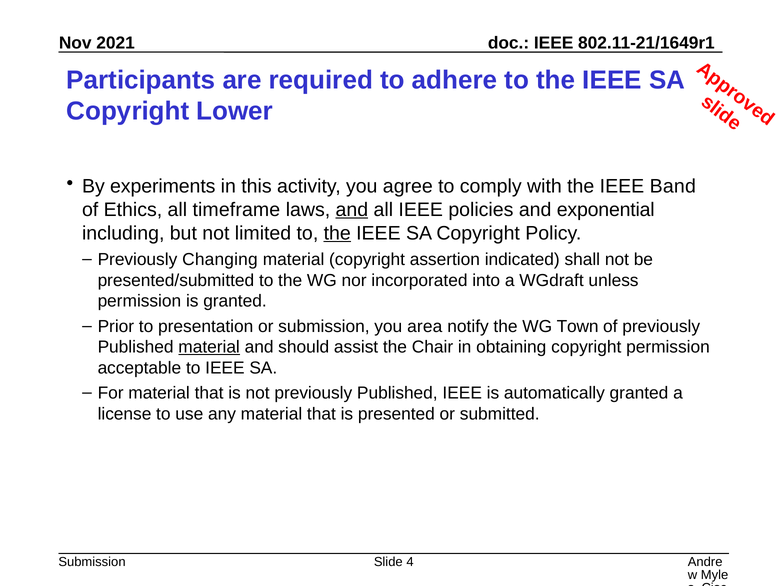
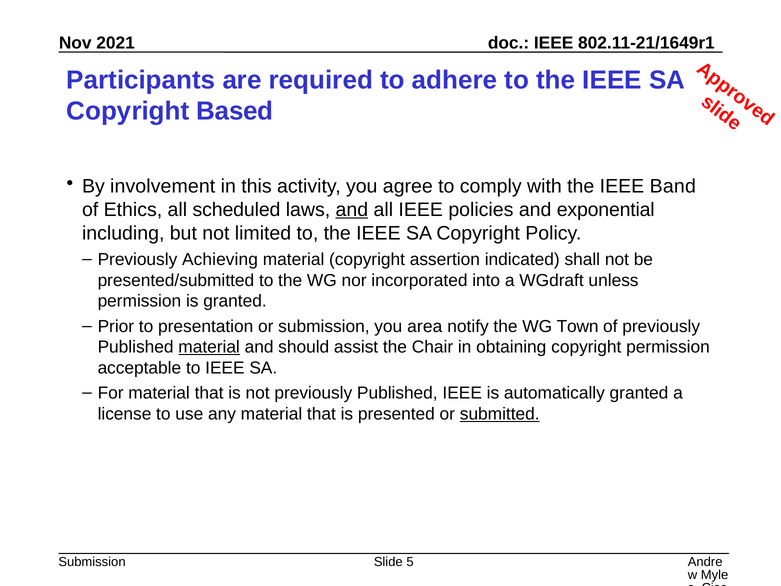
Lower: Lower -> Based (235, 111)
experiments: experiments -> involvement (163, 186)
timeframe: timeframe -> scheduled (236, 210)
the underline: present -> none (337, 233)
Changing: Changing -> Achieving (220, 259)
submitted underline: none -> present (500, 414)
4: 4 -> 5 (410, 562)
